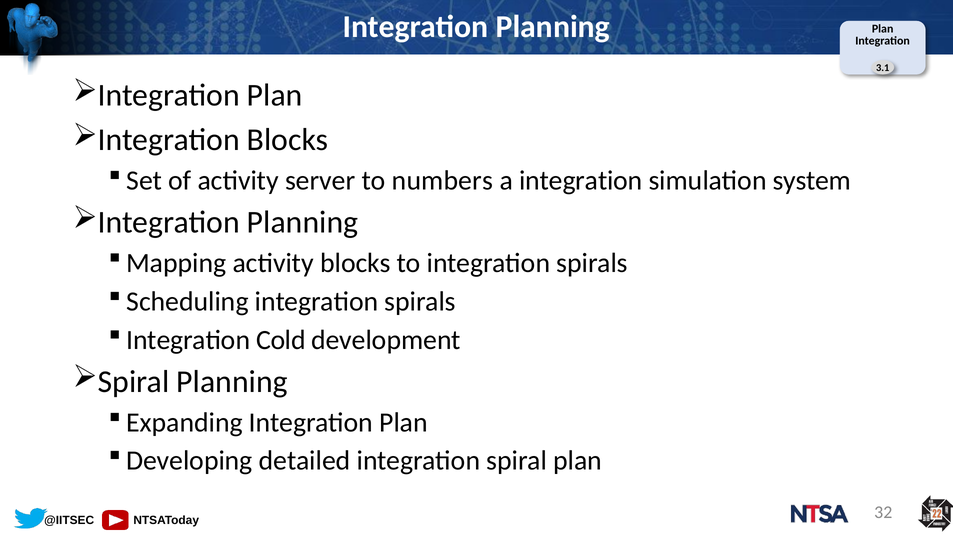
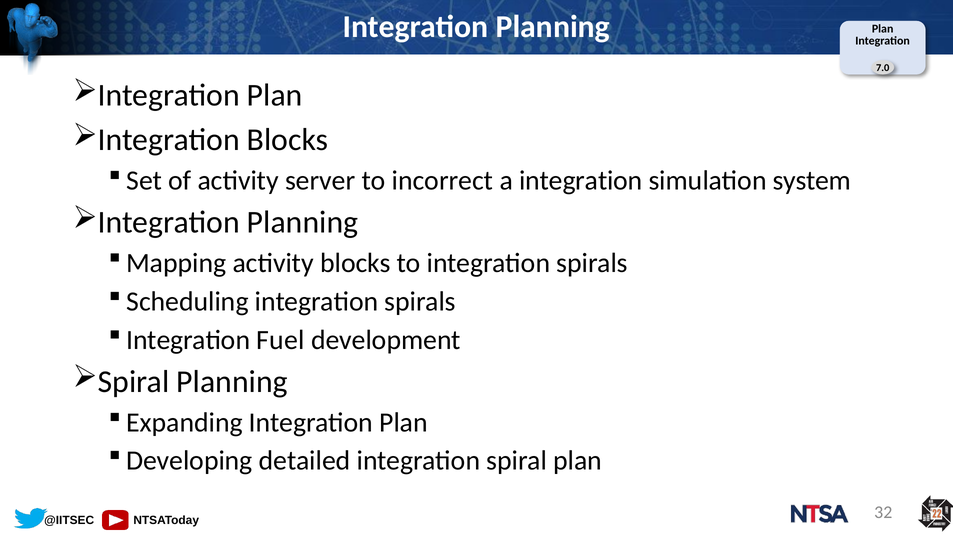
3.1: 3.1 -> 7.0 (883, 68)
numbers: numbers -> incorrect (443, 181)
Cold: Cold -> Fuel (281, 340)
